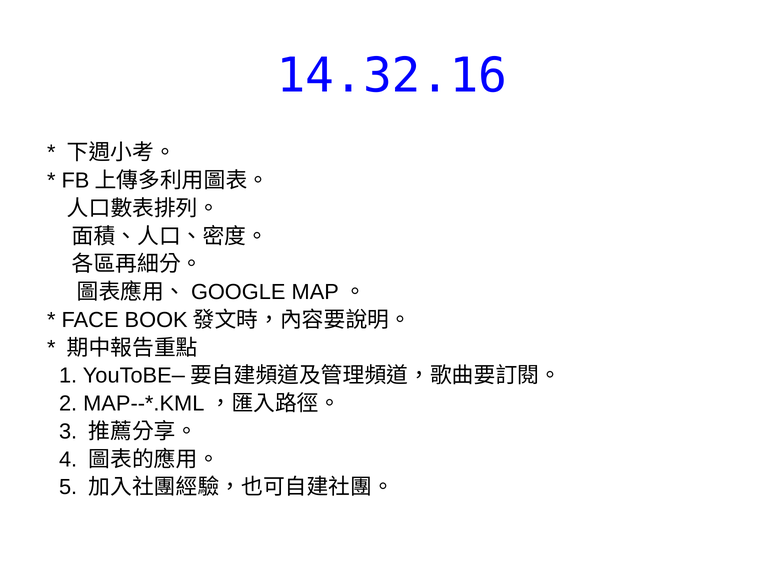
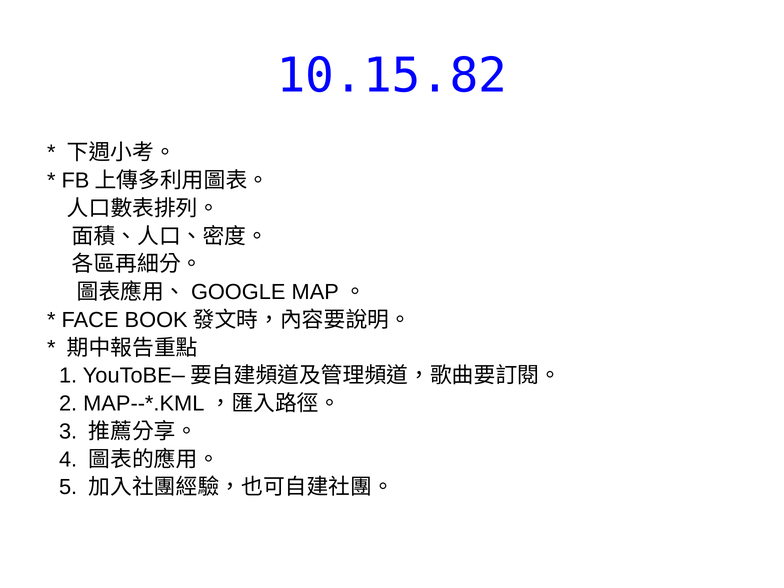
14.32.16: 14.32.16 -> 10.15.82 (392, 76)
